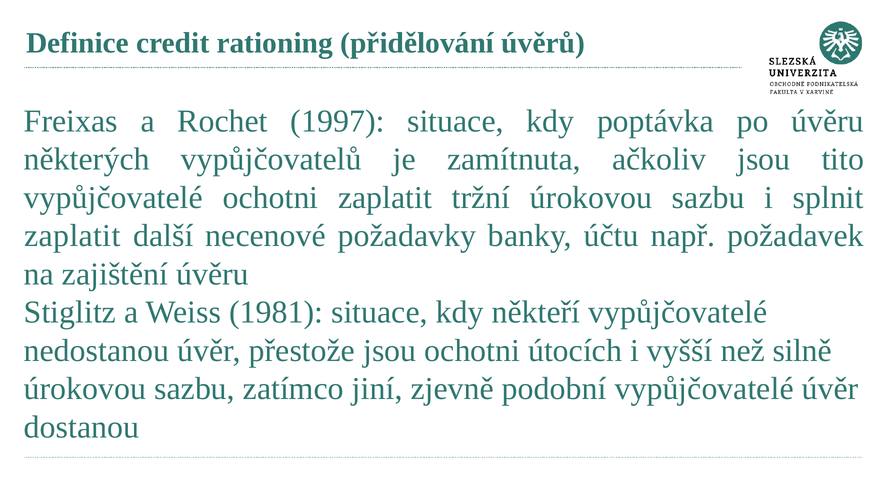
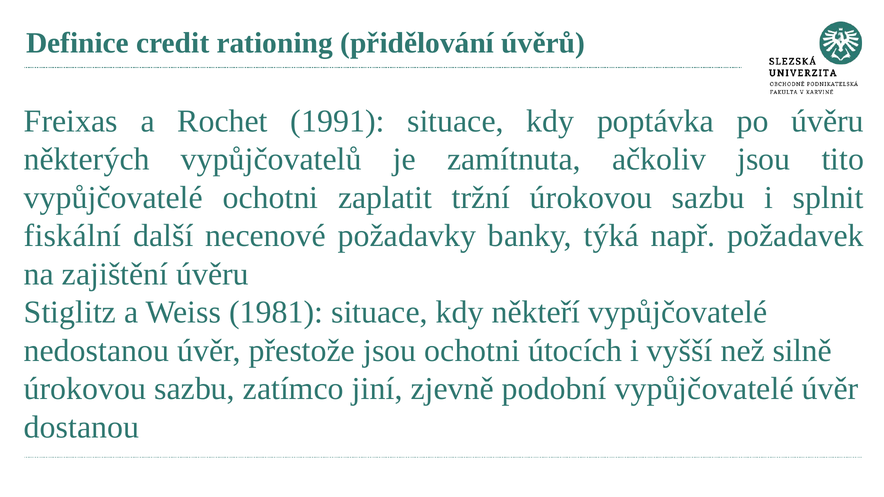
1997: 1997 -> 1991 (337, 121)
zaplatit: zaplatit -> fiskální (73, 236)
účtu: účtu -> týká (611, 236)
